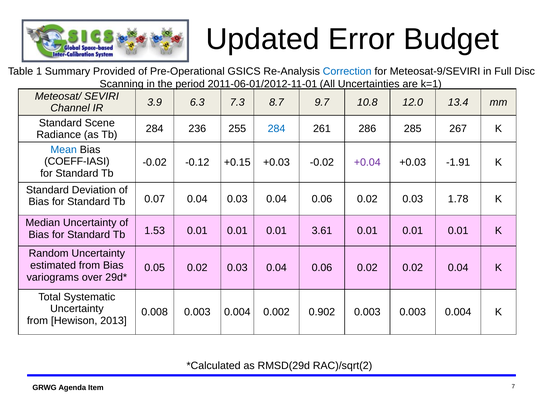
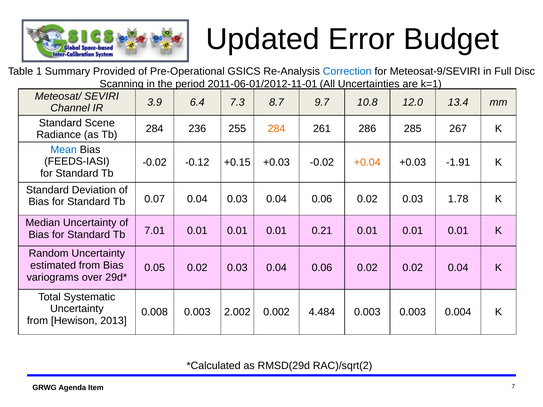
6.3: 6.3 -> 6.4 (197, 102)
284 colour: blue -> orange (277, 129)
COEFF-IASI: COEFF-IASI -> FEEDS-IASI (77, 161)
+0.04 colour: purple -> orange (367, 162)
1.53: 1.53 -> 7.01 (155, 231)
3.61: 3.61 -> 0.21 (322, 231)
0.008 0.003 0.004: 0.004 -> 2.002 (237, 312)
0.902: 0.902 -> 4.484 (322, 312)
